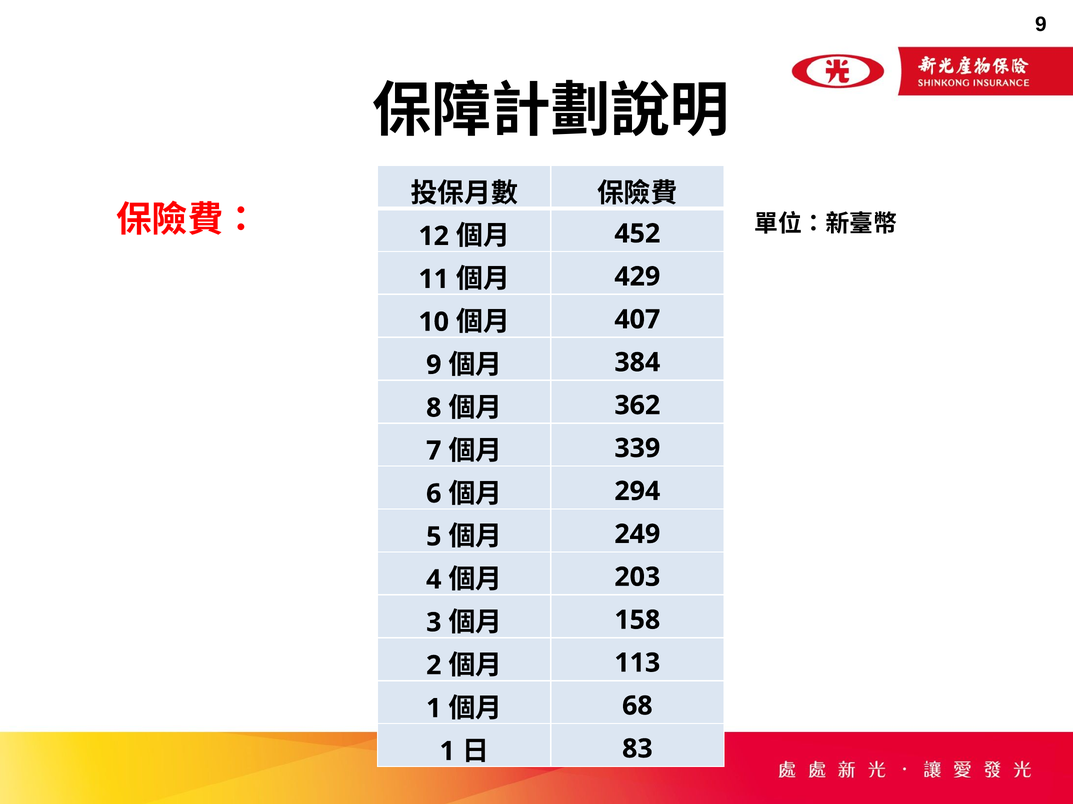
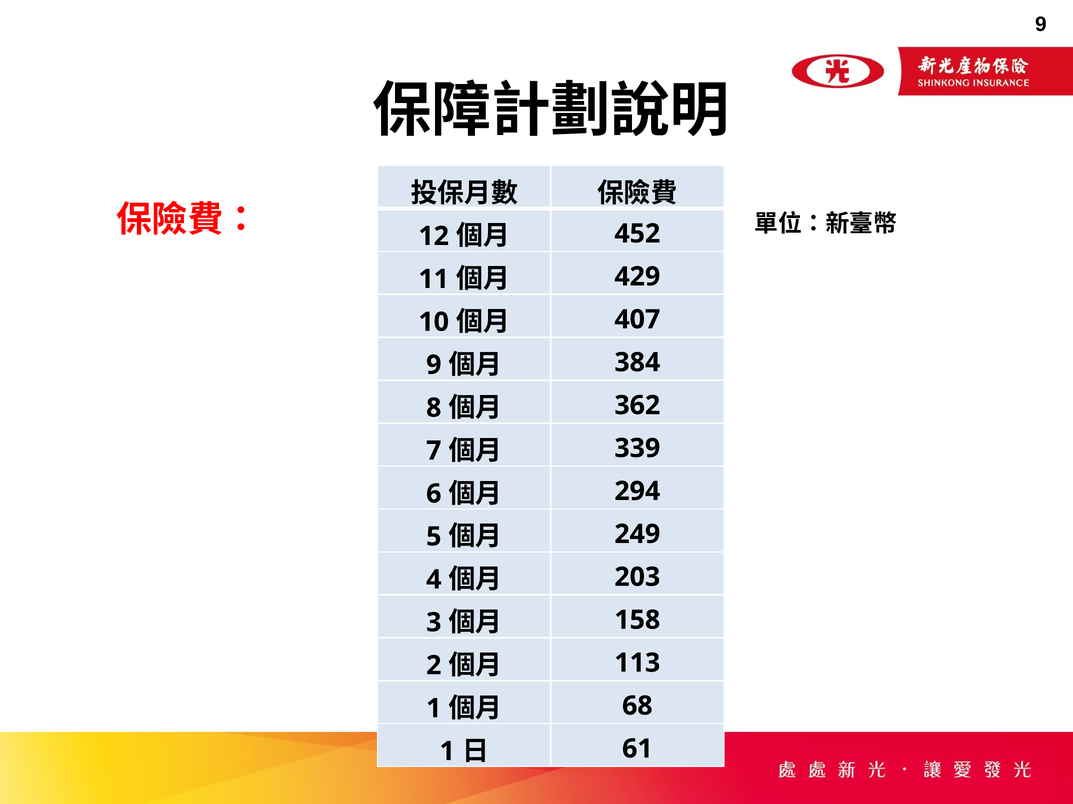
83: 83 -> 61 (637, 749)
